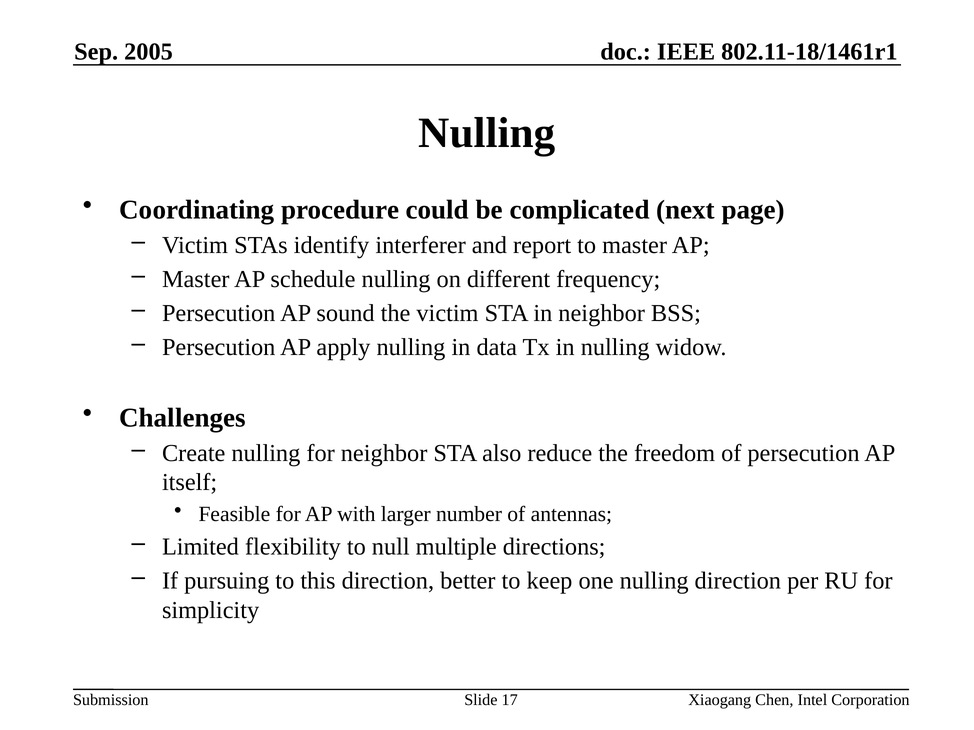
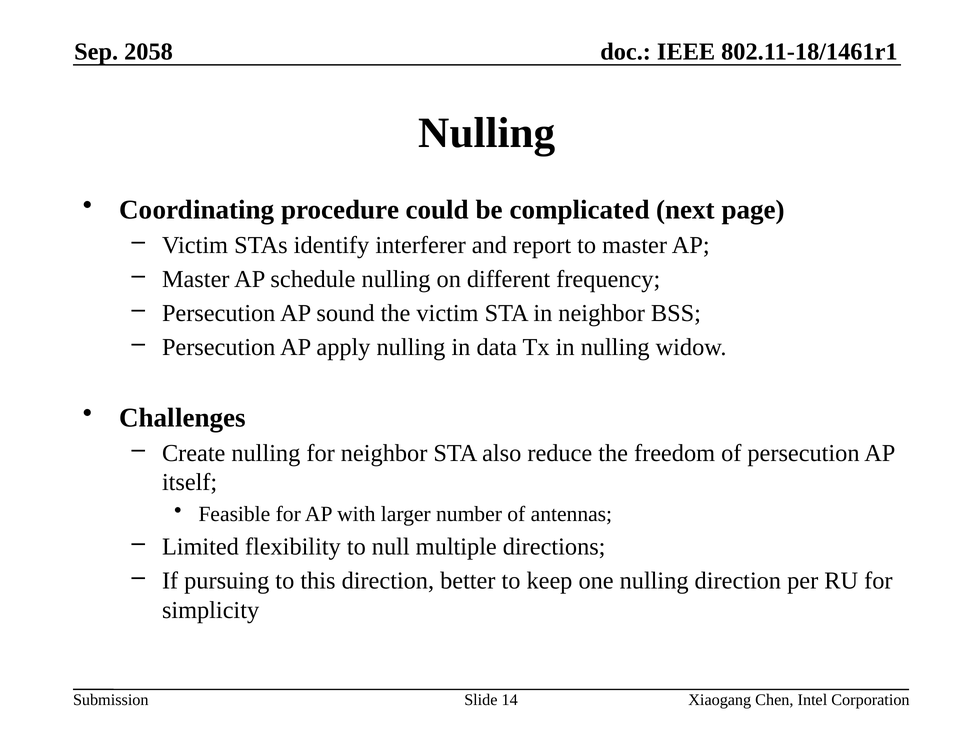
2005: 2005 -> 2058 (149, 52)
17: 17 -> 14 (510, 701)
